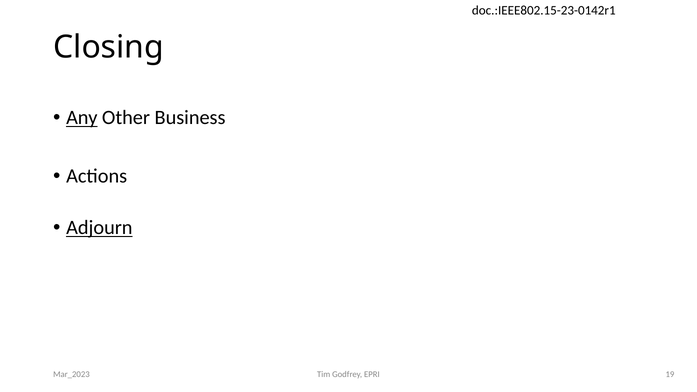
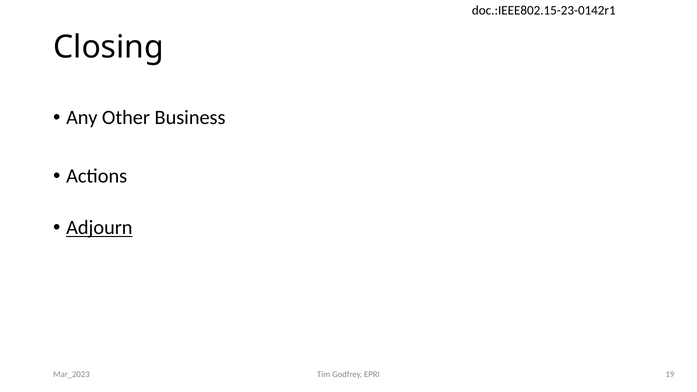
Any underline: present -> none (82, 118)
